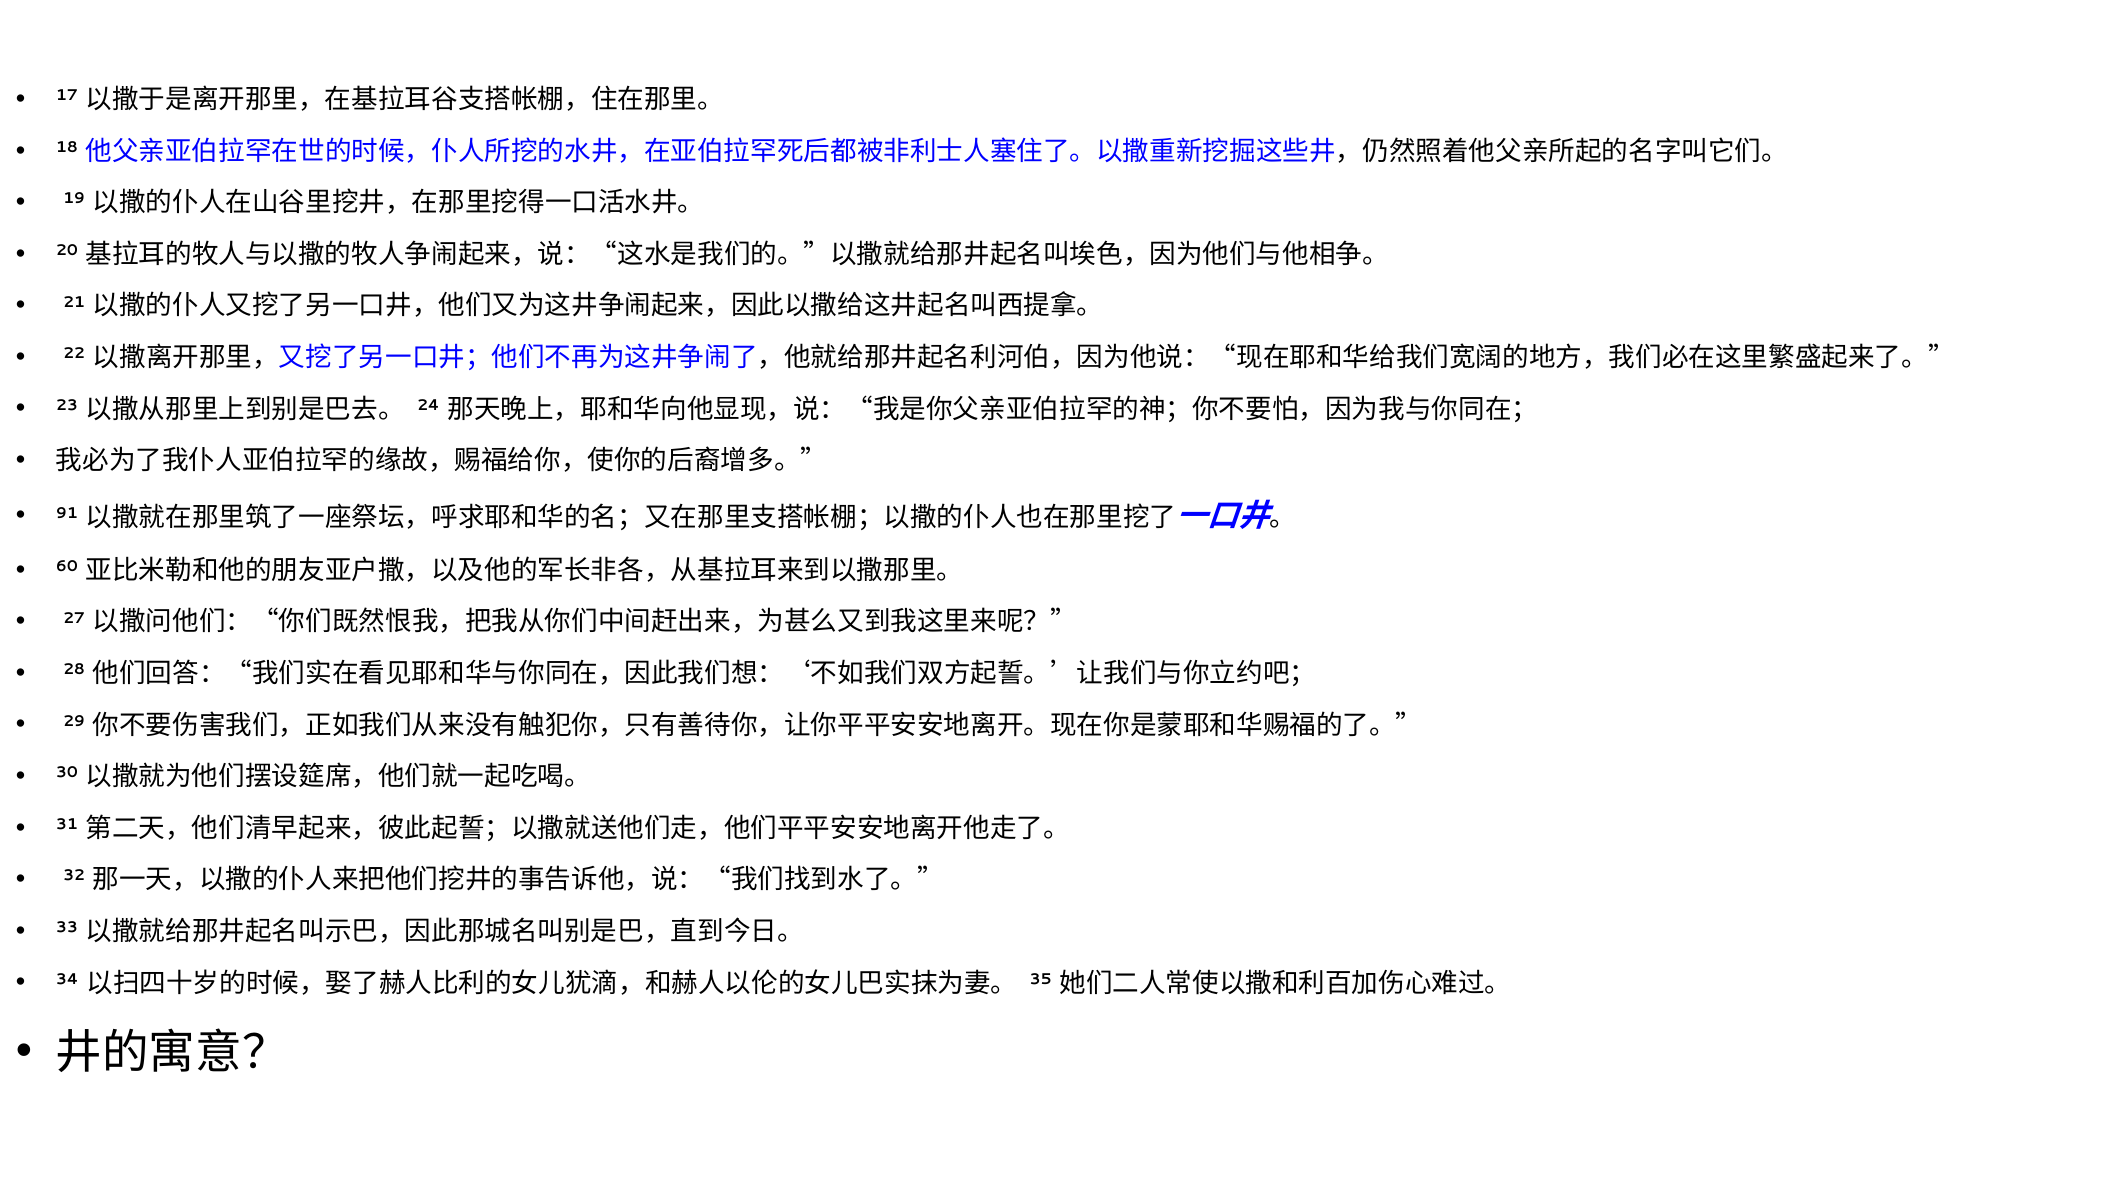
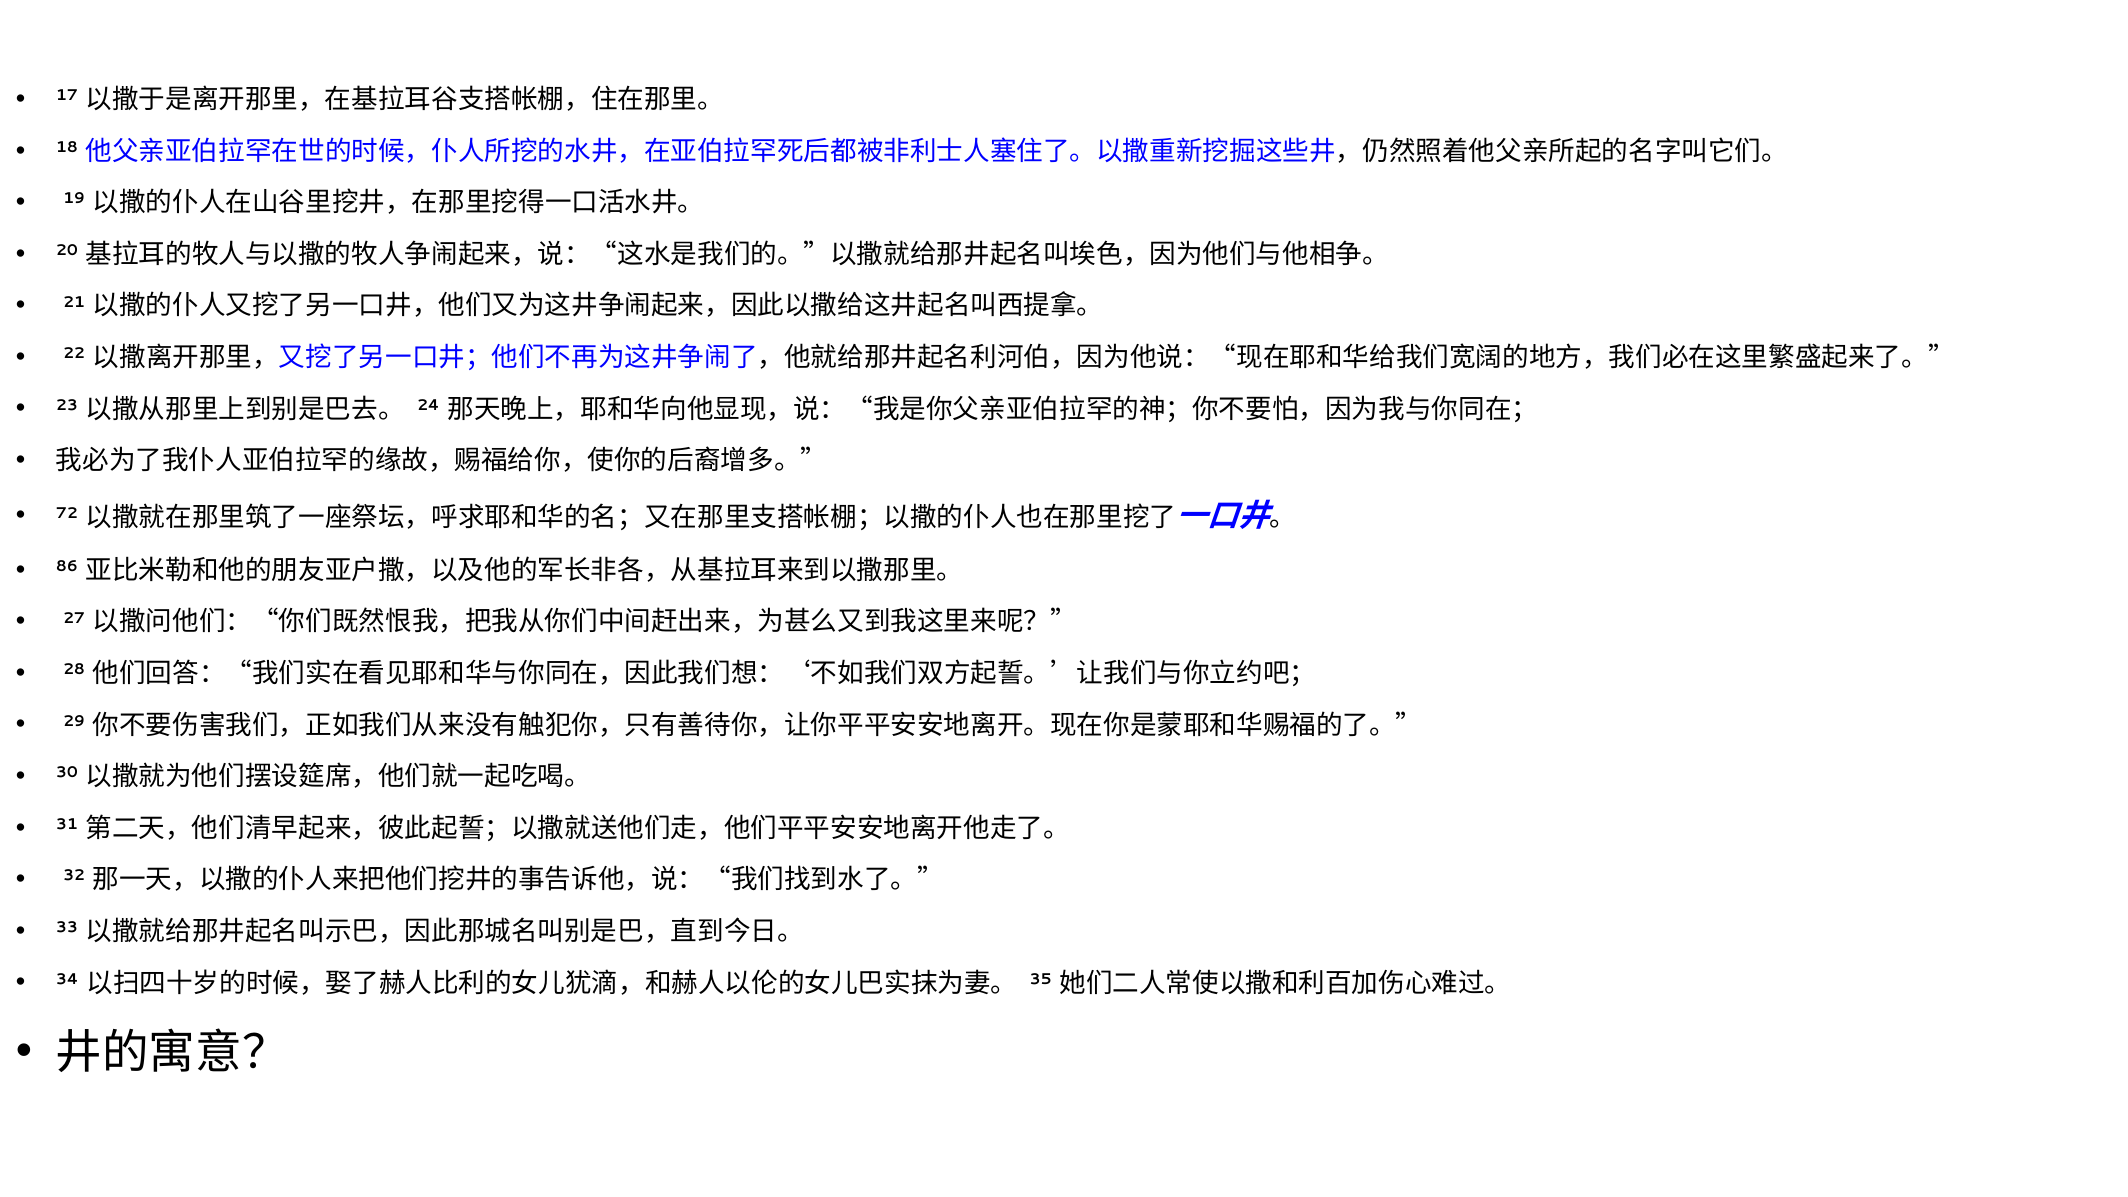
91: 91 -> 72 (67, 514)
60: 60 -> 86 (67, 566)
